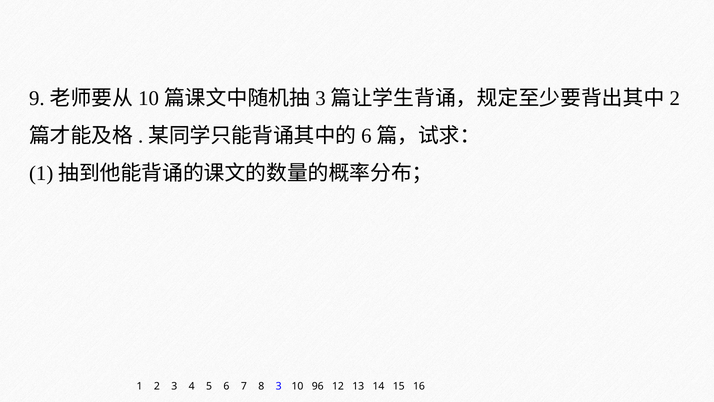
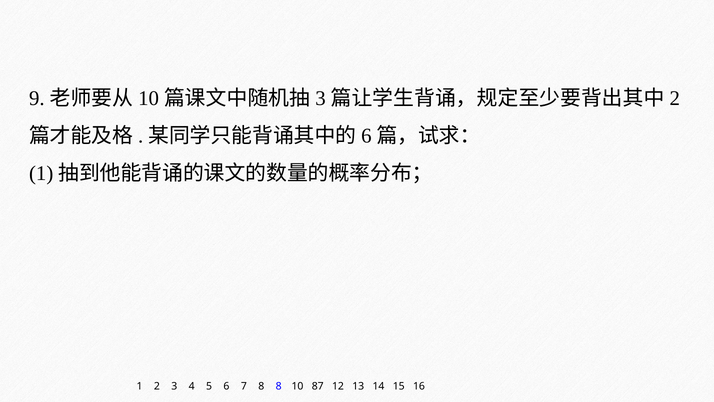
8 3: 3 -> 8 (279, 386)
96: 96 -> 87 (318, 386)
